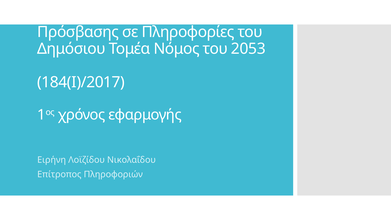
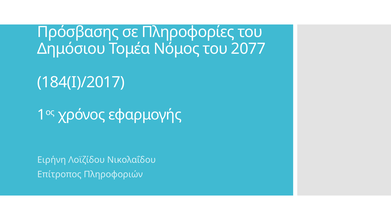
2053: 2053 -> 2077 (248, 49)
